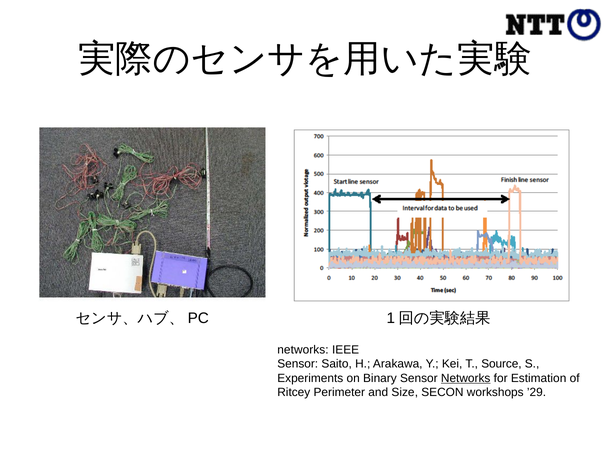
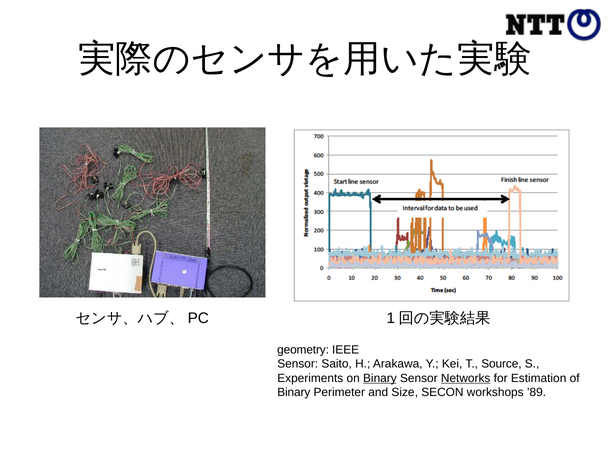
networks: networks -> geometry (303, 350)
Binary underline: none -> present (380, 379)
Ritcey: Ritcey -> Binary (294, 393)
’29: ’29 -> ’89 (537, 393)
